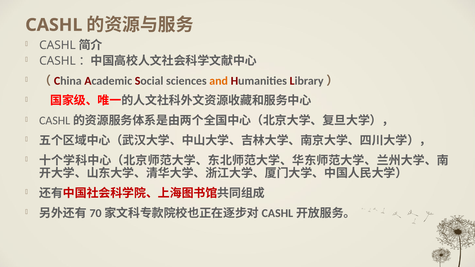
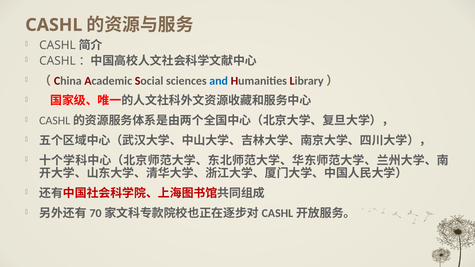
and colour: orange -> blue (219, 81)
